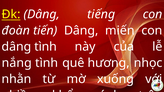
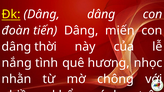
Dâng tiếng: tiếng -> dâng (101, 14)
dâng tình: tình -> thời (46, 47)
xuống: xuống -> chông (115, 79)
